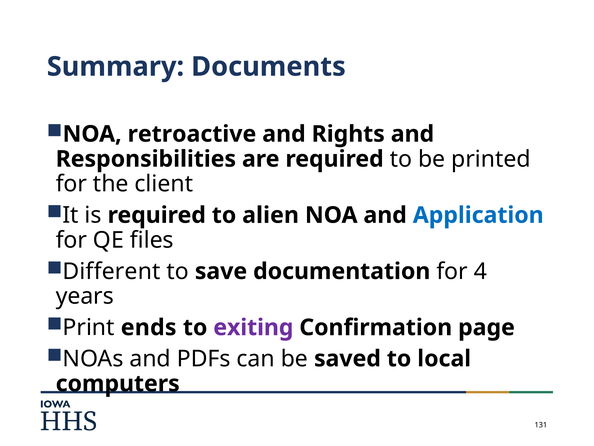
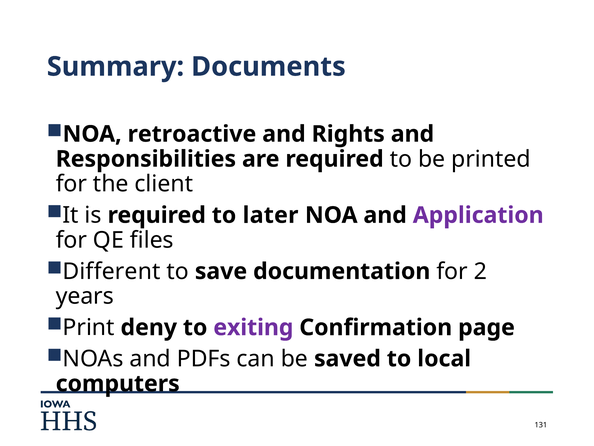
alien: alien -> later (271, 215)
Application colour: blue -> purple (478, 215)
4: 4 -> 2 (480, 271)
ends: ends -> deny (149, 327)
